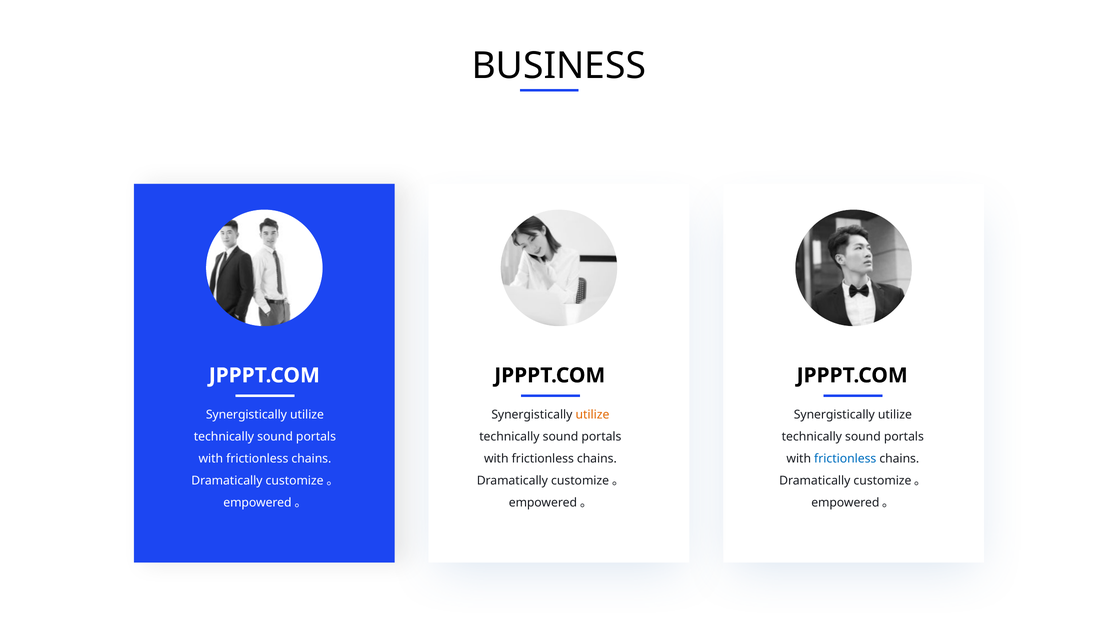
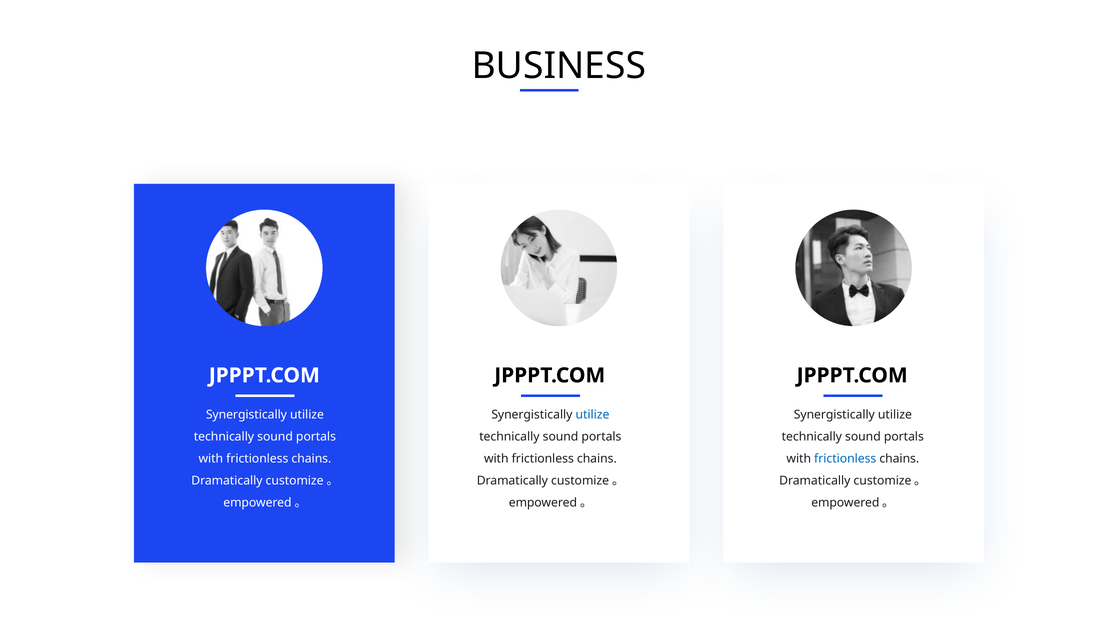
utilize colour: orange -> blue (592, 415)
